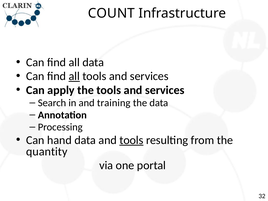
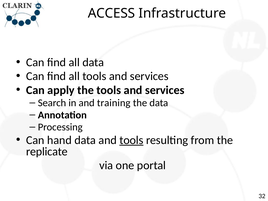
COUNT: COUNT -> ACCESS (112, 13)
all underline: present -> none (74, 76)
quantity: quantity -> replicate (47, 152)
